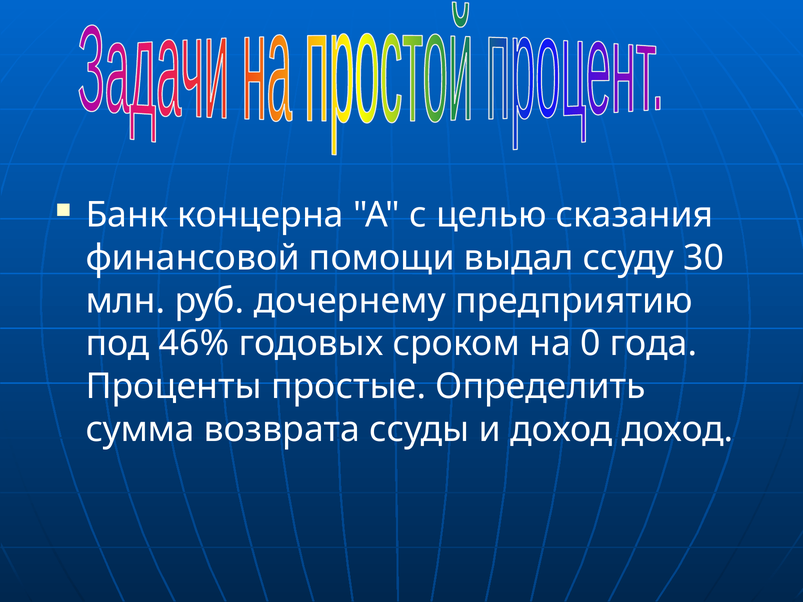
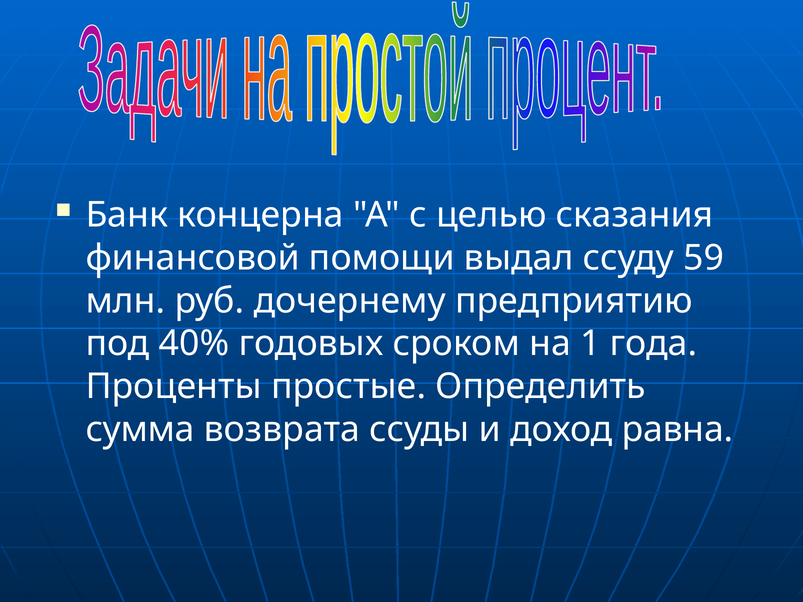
30: 30 -> 59 (704, 258)
46%: 46% -> 40% (194, 344)
0: 0 -> 1 (590, 344)
доход доход: доход -> равна (677, 429)
